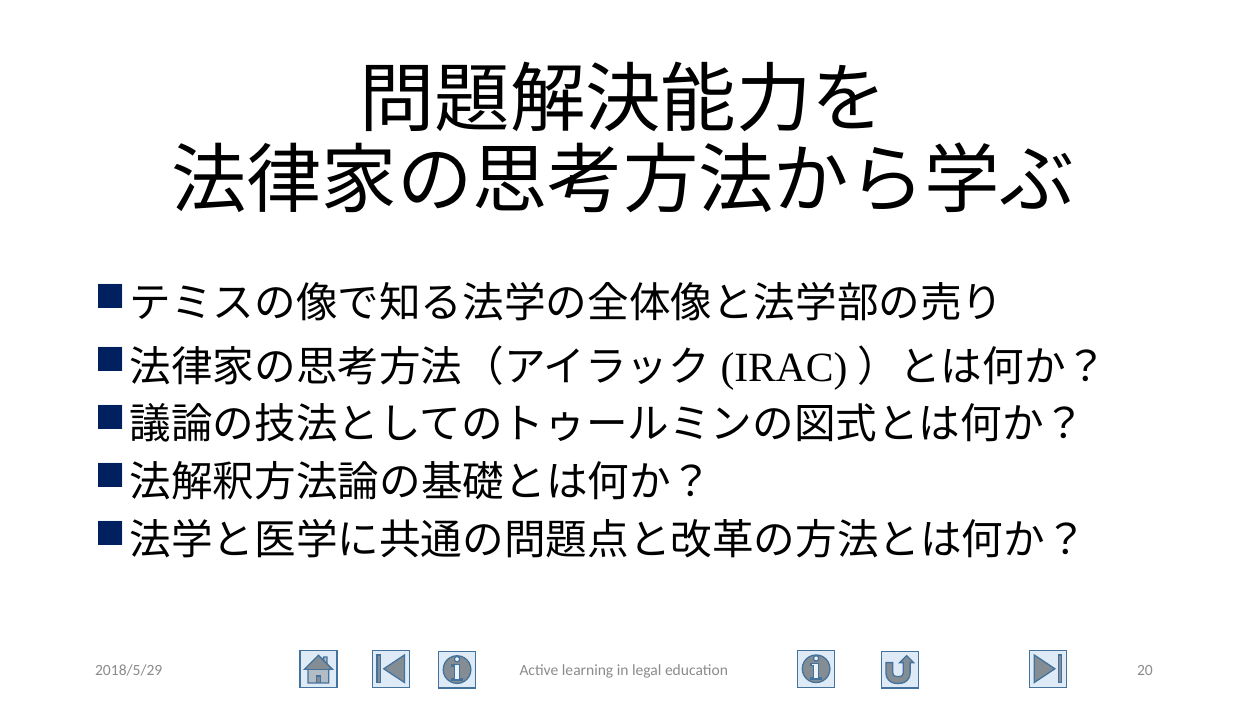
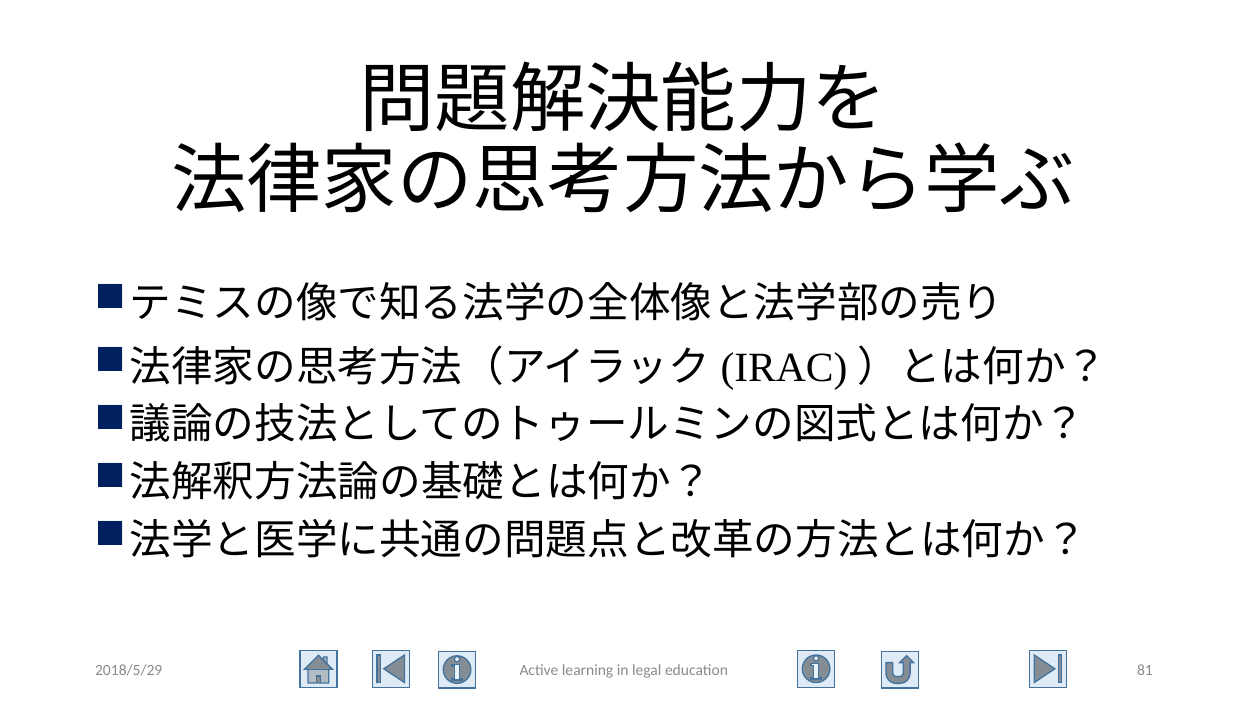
20: 20 -> 81 (1145, 670)
